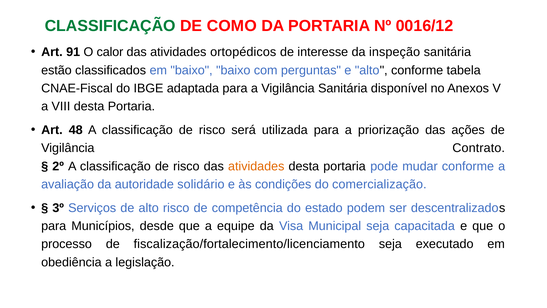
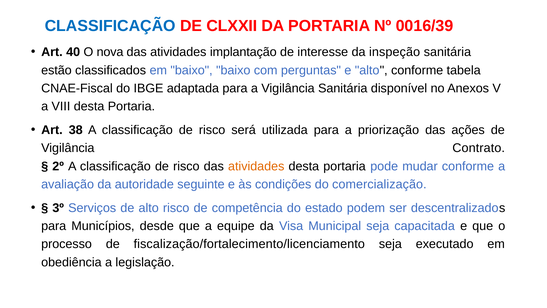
CLASSIFICAÇÃO colour: green -> blue (110, 26)
COMO: COMO -> CLXXII (232, 26)
0016/12: 0016/12 -> 0016/39 (425, 26)
91: 91 -> 40 (73, 52)
calor: calor -> nova (110, 52)
ortopédicos: ortopédicos -> implantação (243, 52)
48: 48 -> 38 (76, 130)
solidário: solidário -> seguinte (201, 184)
